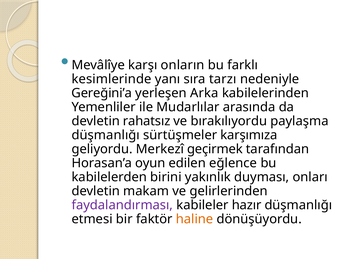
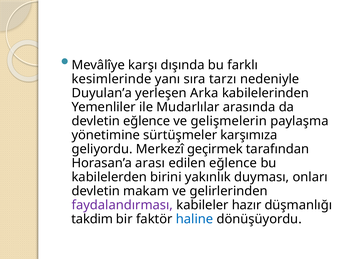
onların: onların -> dışında (183, 65)
Gereğini’a: Gereğini’a -> Duyulan’a (102, 93)
devletin rahatsız: rahatsız -> eğlence (147, 121)
bırakılıyordu: bırakılıyordu -> gelişmelerin (229, 121)
düşmanlığı: düşmanlığı -> yönetimine (106, 135)
oyun: oyun -> arası (150, 163)
etmesi: etmesi -> takdim (92, 220)
haline colour: orange -> blue (195, 220)
